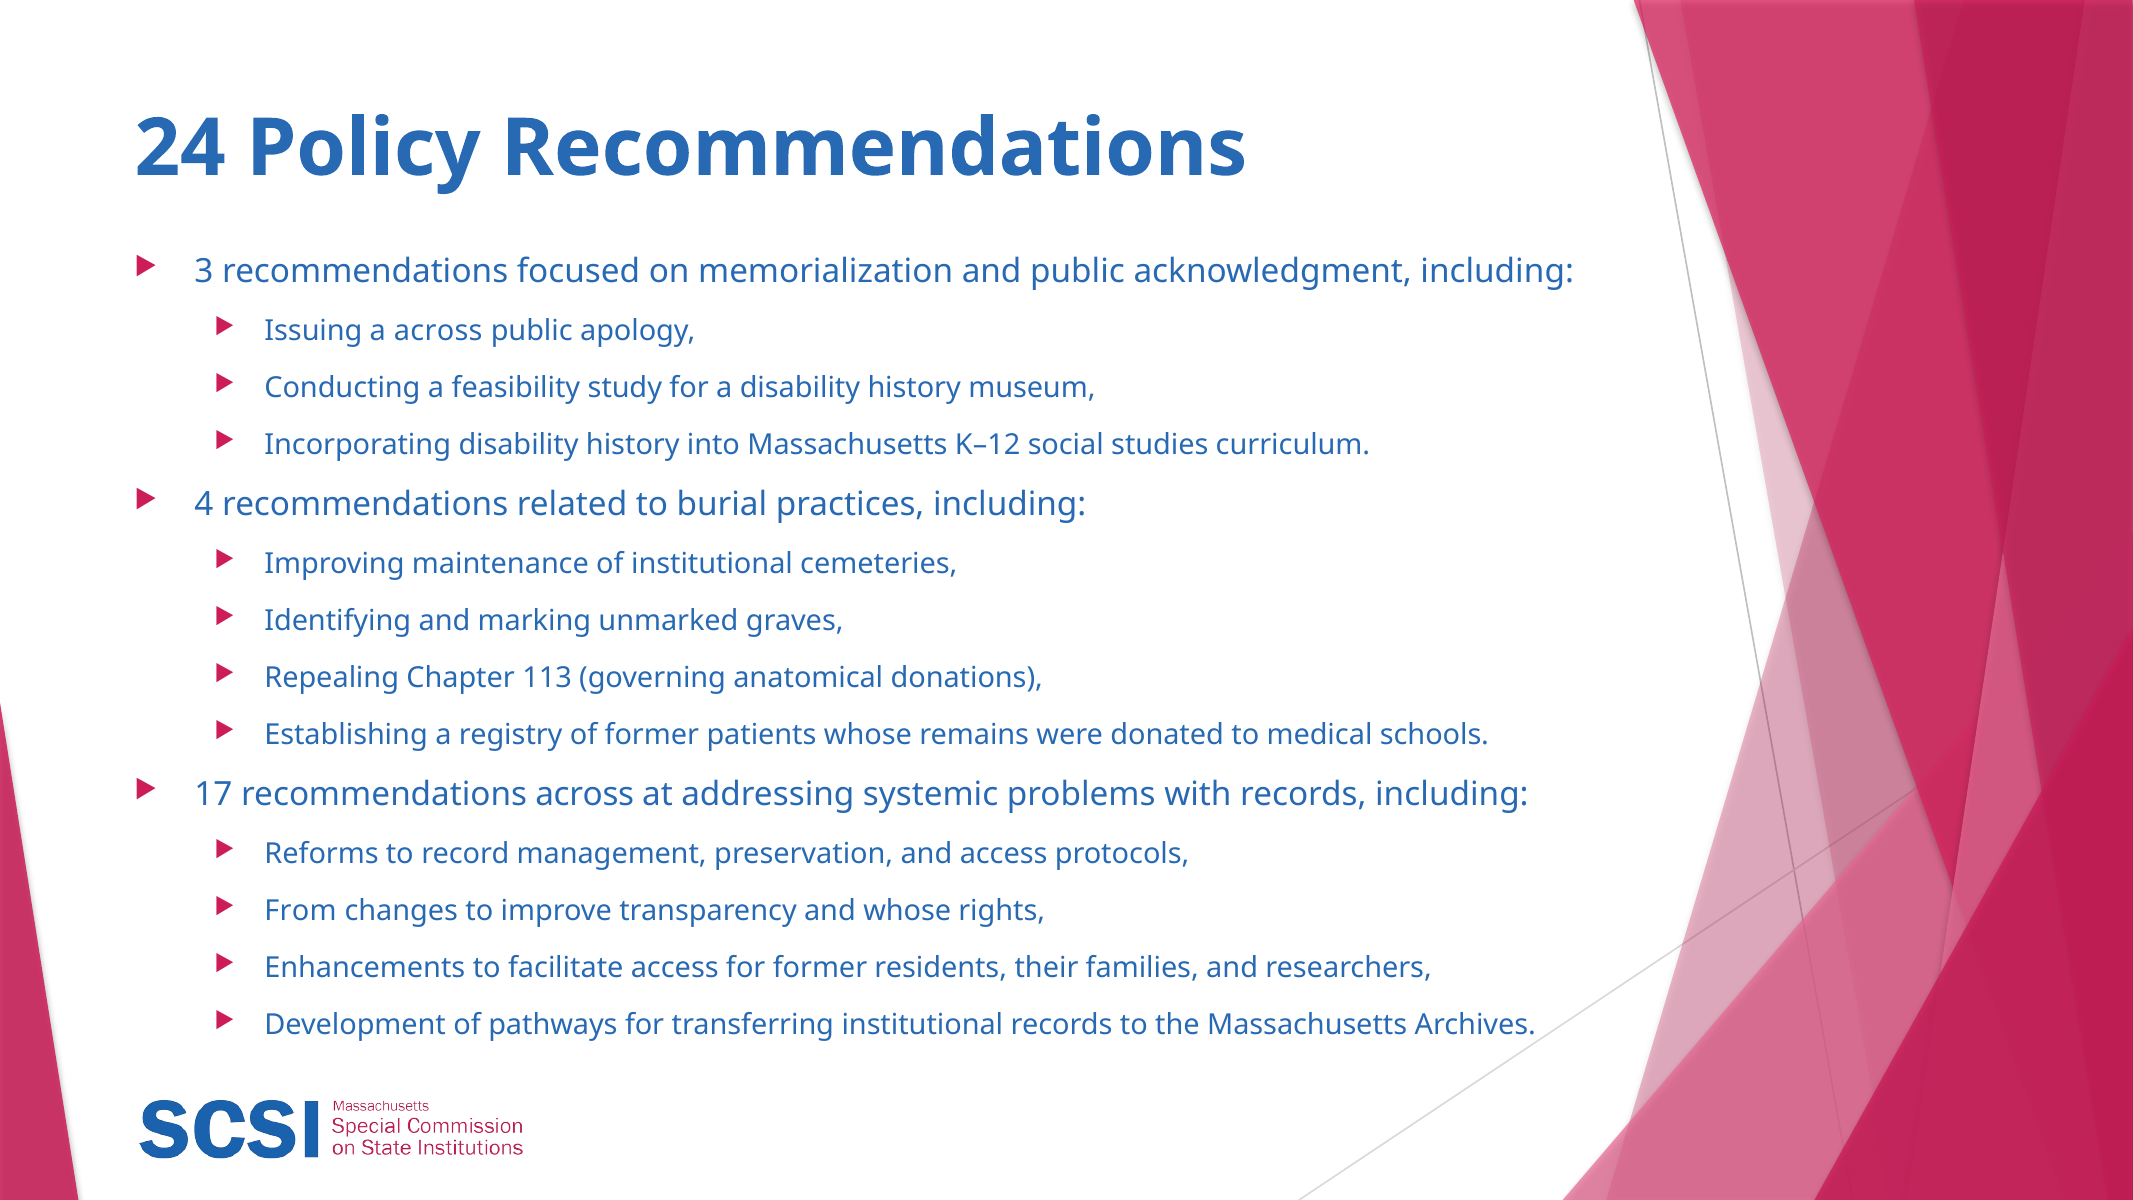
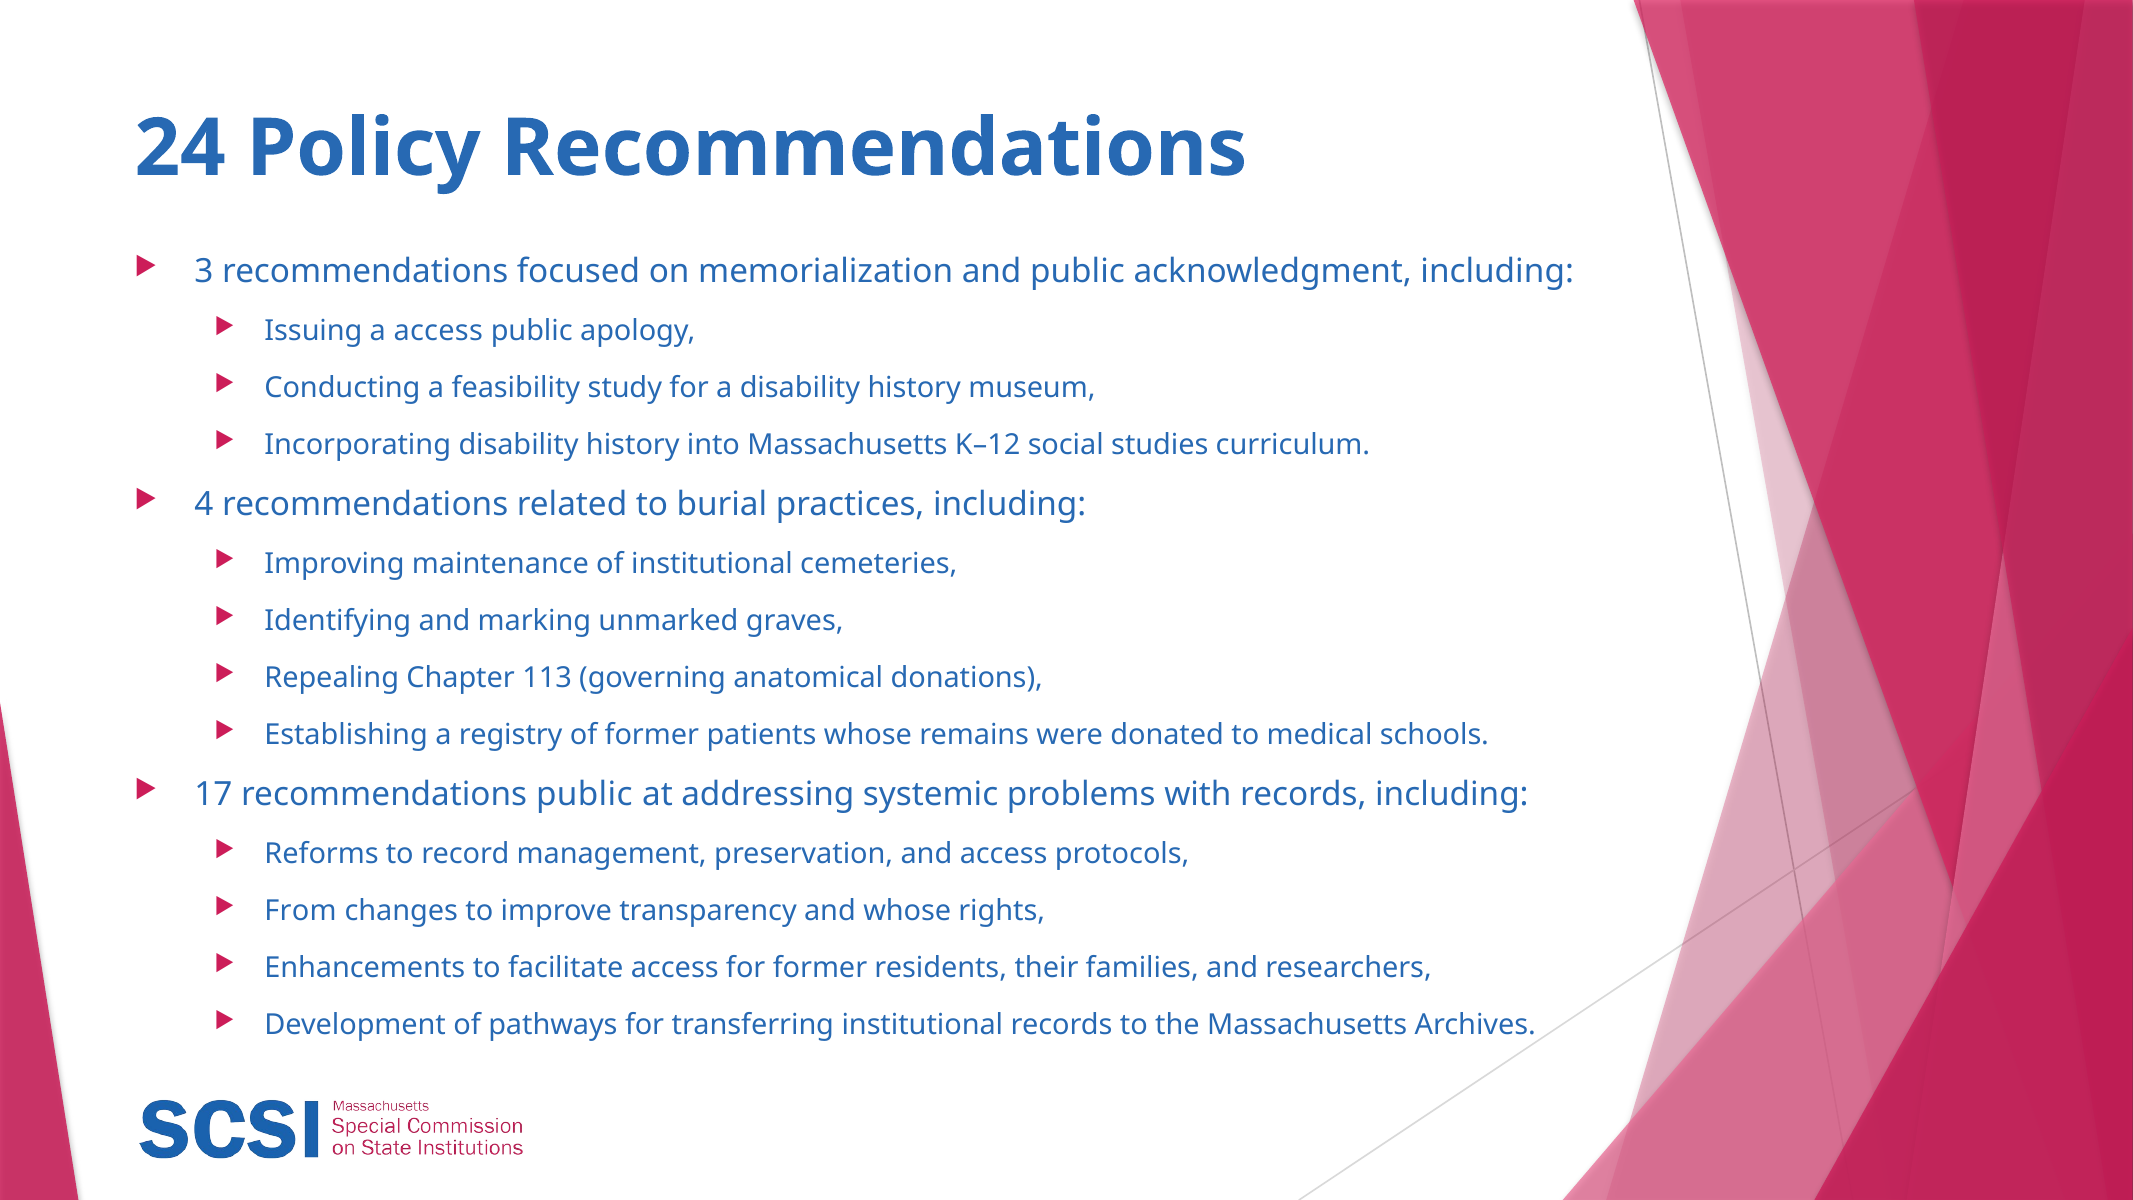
a across: across -> access (438, 331)
recommendations across: across -> public (584, 794)
